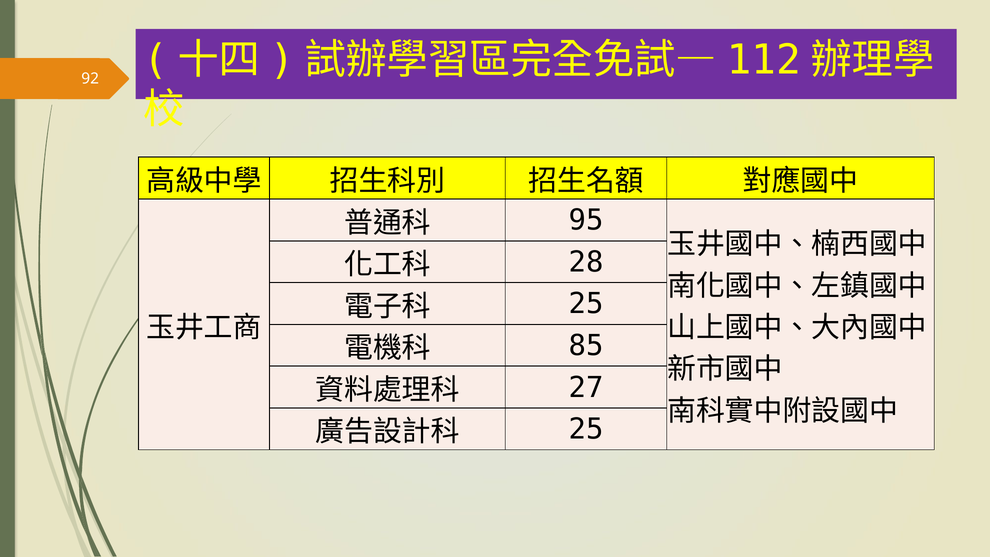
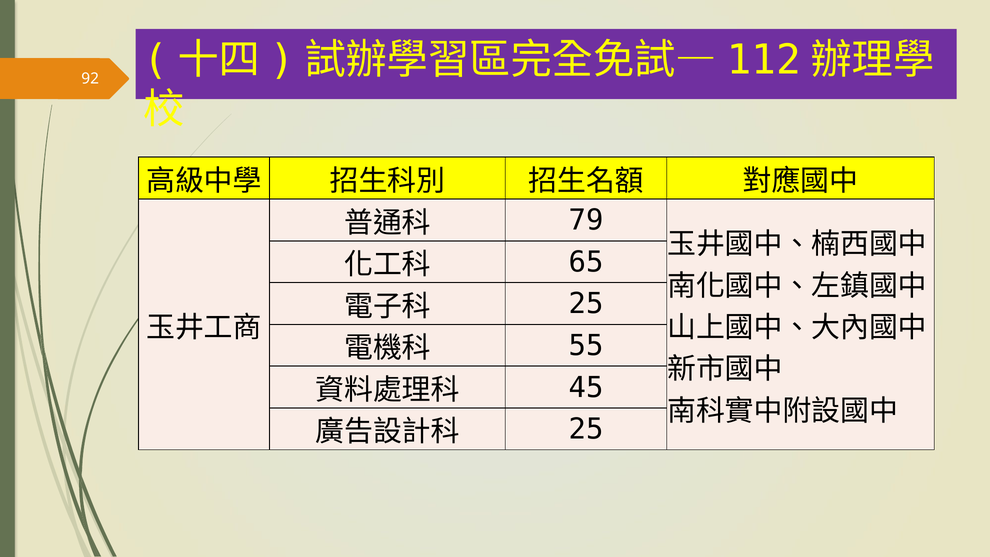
95: 95 -> 79 (586, 220)
28: 28 -> 65 (586, 262)
85: 85 -> 55 (586, 346)
27: 27 -> 45 (586, 387)
